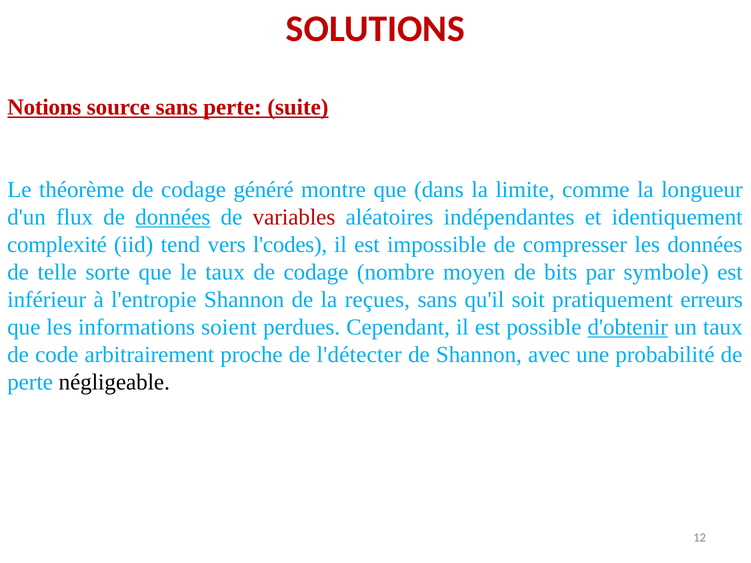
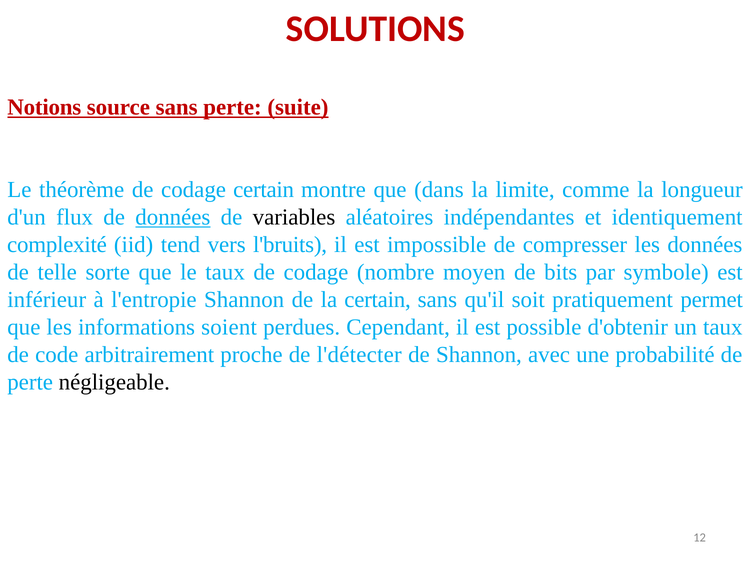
codage généré: généré -> certain (264, 190)
variables colour: red -> black (294, 217)
l'codes: l'codes -> l'bruits (290, 245)
la reçues: reçues -> certain (378, 300)
erreurs: erreurs -> permet (712, 300)
d'obtenir underline: present -> none (628, 327)
